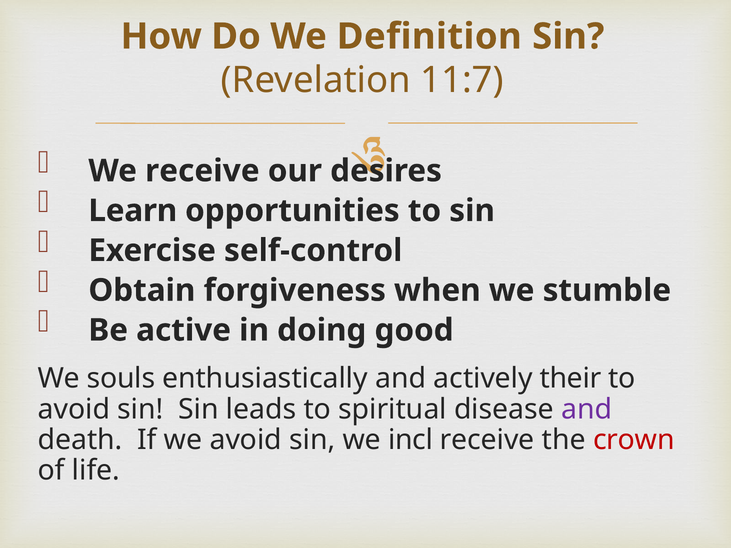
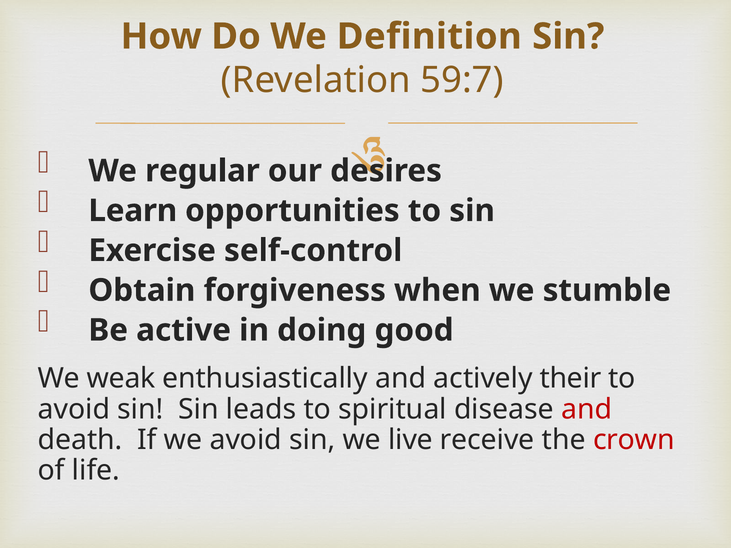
11:7: 11:7 -> 59:7 (462, 80)
We receive: receive -> regular (202, 171)
souls: souls -> weak (121, 379)
and colour: purple -> red (587, 409)
incl: incl -> live (411, 440)
